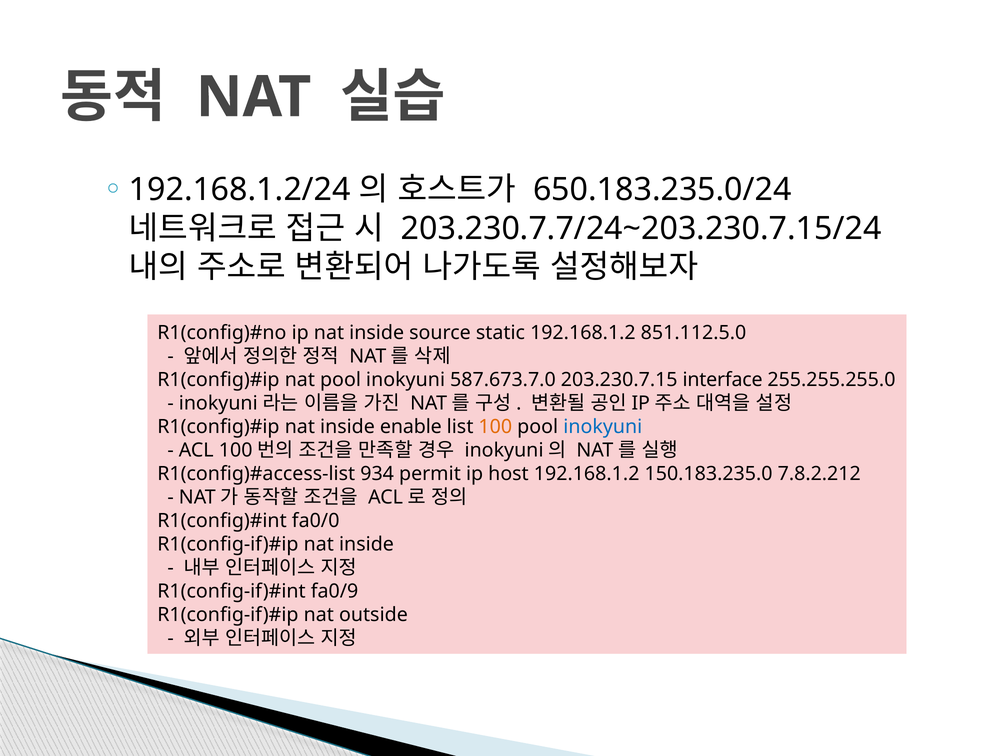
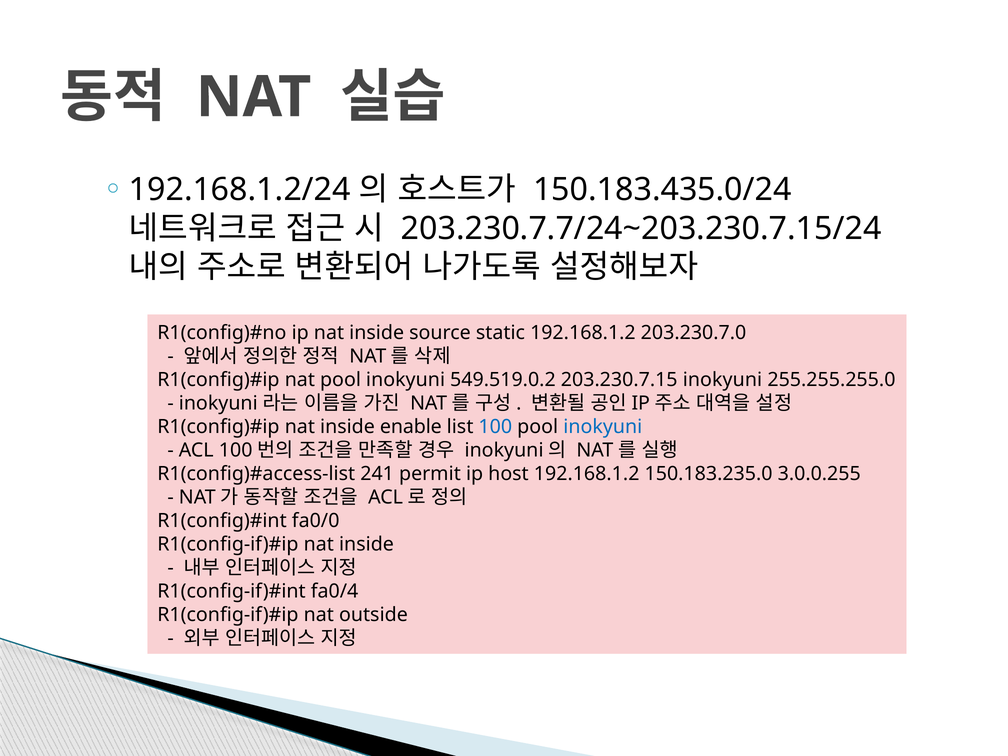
650.183.235.0/24: 650.183.235.0/24 -> 150.183.435.0/24 (662, 190)
851.112.5.0: 851.112.5.0 -> 203.230.7.0 (694, 333)
587.673.7.0: 587.673.7.0 -> 549.519.0.2 (503, 380)
203.230.7.15 interface: interface -> inokyuni (722, 380)
100 colour: orange -> blue (495, 427)
934: 934 -> 241 (377, 474)
7.8.2.212: 7.8.2.212 -> 3.0.0.255 (819, 474)
fa0/9: fa0/9 -> fa0/4 (335, 591)
